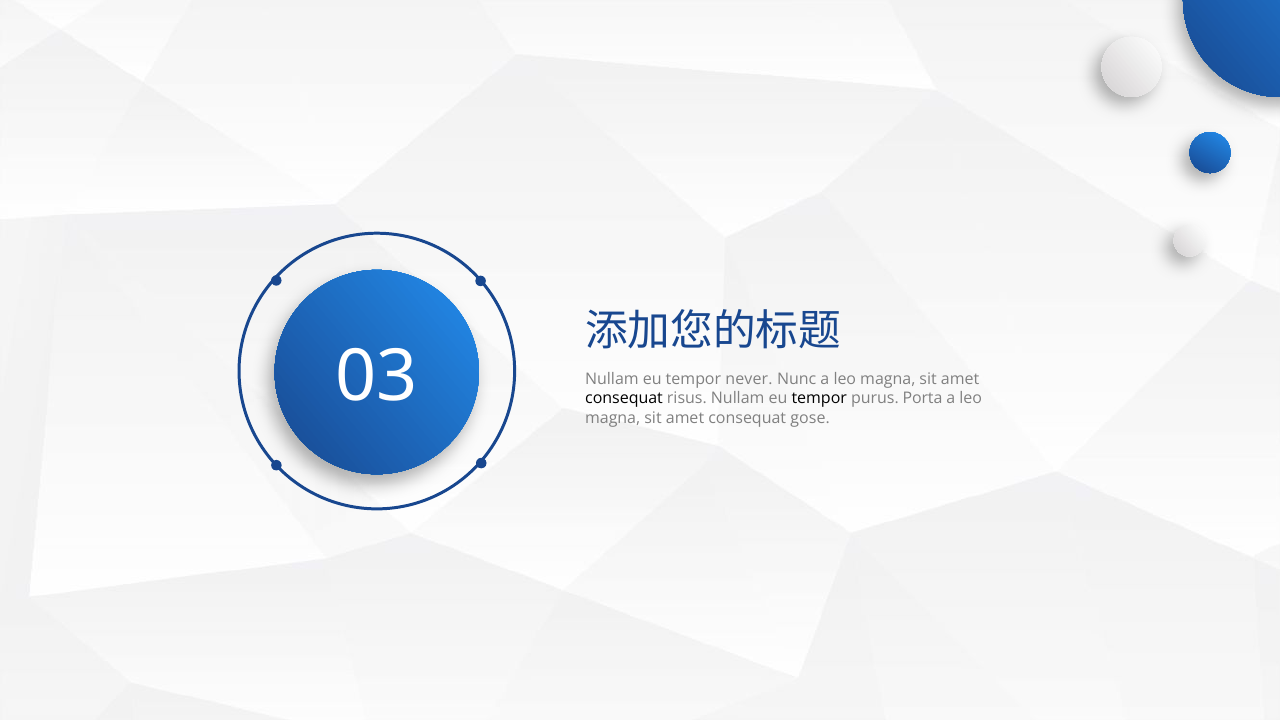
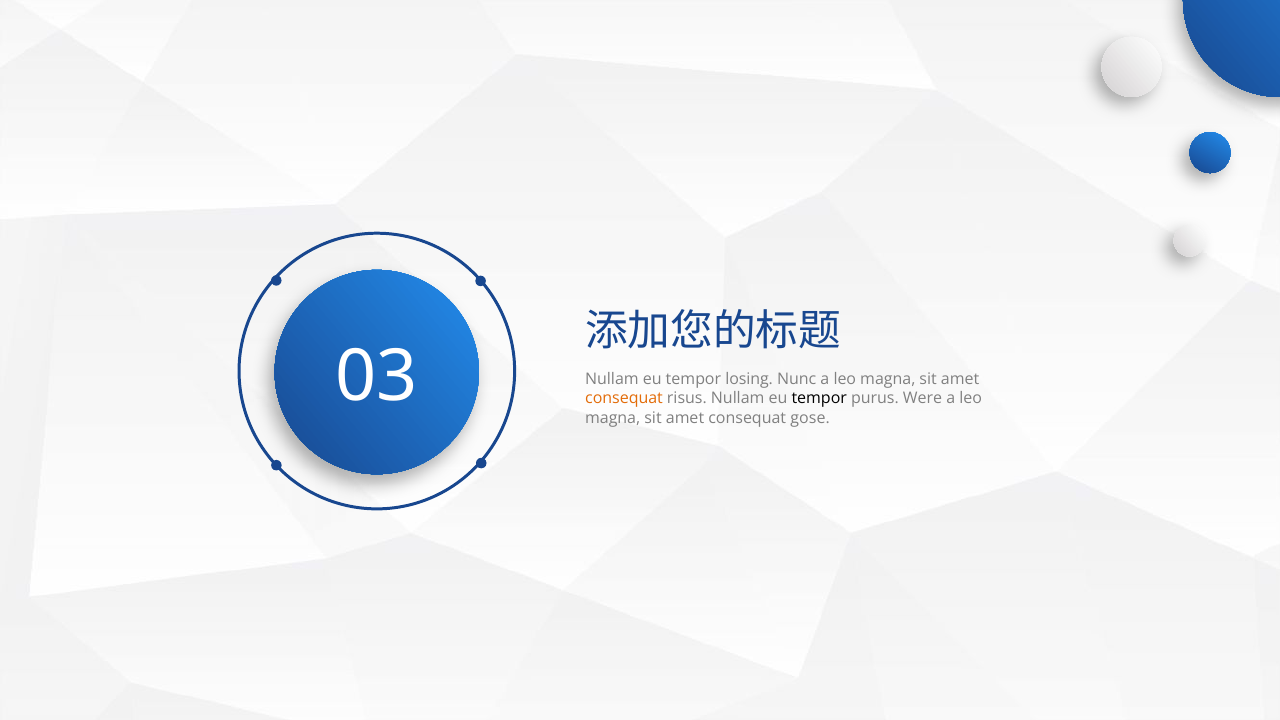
never: never -> losing (749, 379)
consequat colour: black -> orange (624, 399)
Porta: Porta -> Were (922, 399)
